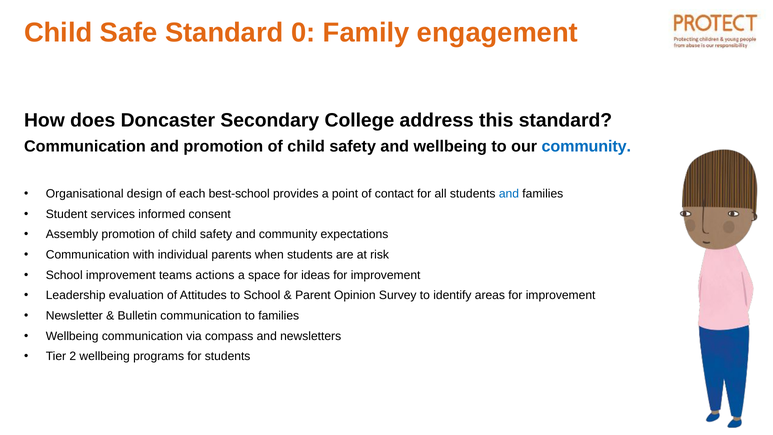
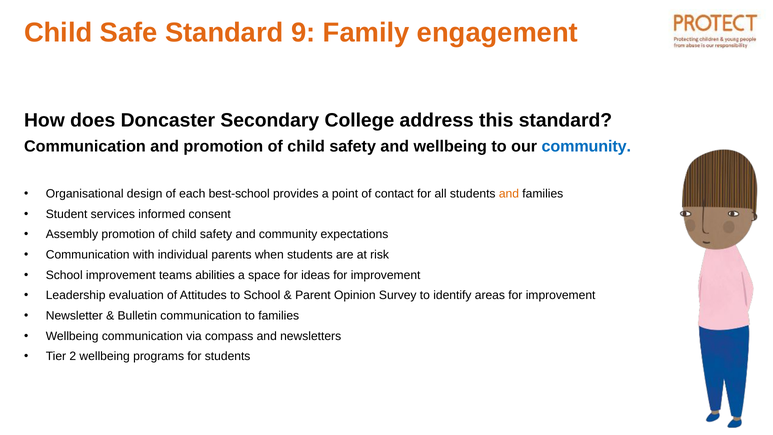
0: 0 -> 9 (303, 33)
and colour: blue -> orange (509, 194)
actions: actions -> abilities (215, 275)
